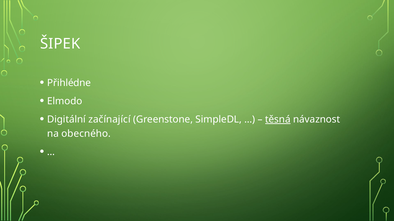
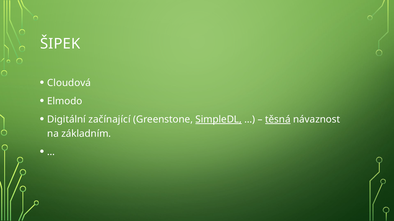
Přihlédne: Přihlédne -> Cloudová (69, 83)
SimpleDL underline: none -> present (219, 120)
obecného: obecného -> základním (86, 134)
